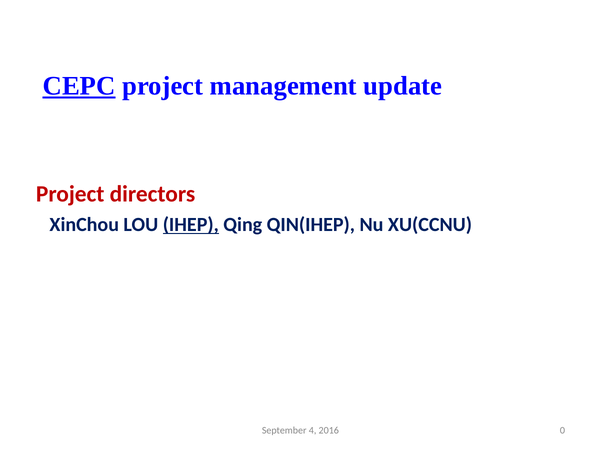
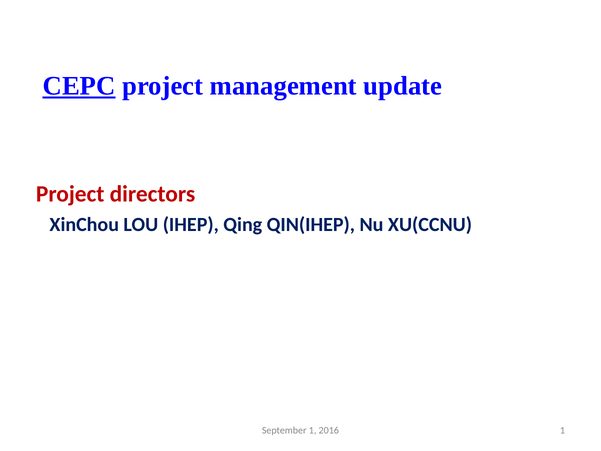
IHEP underline: present -> none (191, 225)
September 4: 4 -> 1 (313, 430)
2016 0: 0 -> 1 (562, 430)
